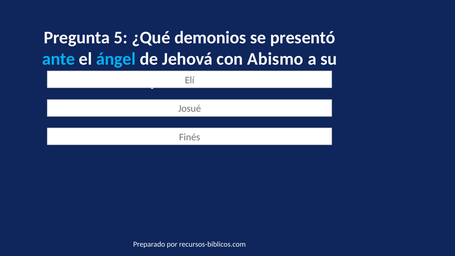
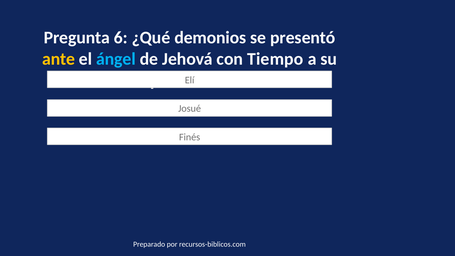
5: 5 -> 6 (121, 38)
ante colour: light blue -> yellow (59, 59)
Abismo: Abismo -> Tiempo (275, 59)
